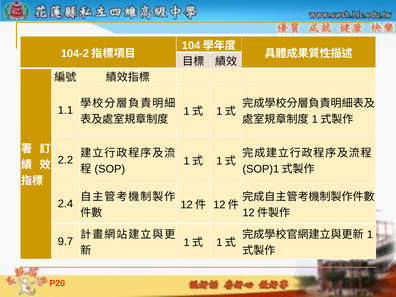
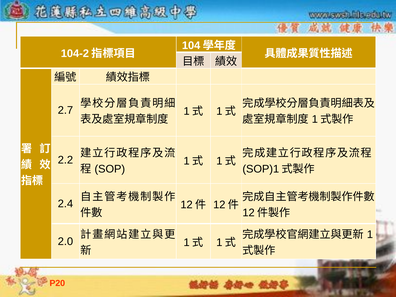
1.1: 1.1 -> 2.7 (65, 110)
9.7: 9.7 -> 2.0 (65, 242)
